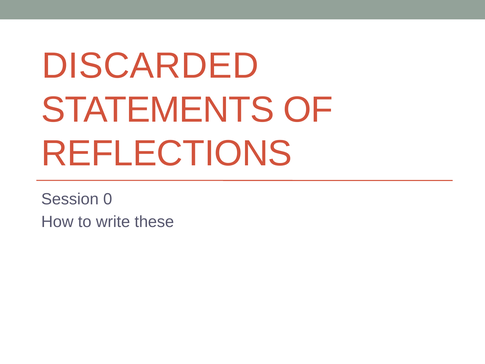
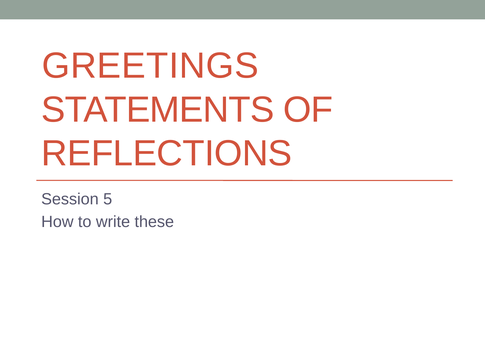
DISCARDED: DISCARDED -> GREETINGS (150, 66)
0: 0 -> 5 (108, 199)
